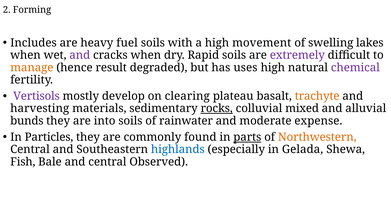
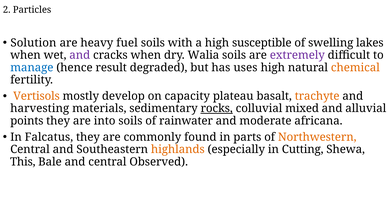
Forming: Forming -> Particles (32, 10)
Includes: Includes -> Solution (33, 43)
movement: movement -> susceptible (262, 43)
Rapid: Rapid -> Walia (203, 55)
manage colour: orange -> blue (32, 67)
chemical colour: purple -> orange (355, 67)
Vertisols colour: purple -> orange (36, 96)
clearing: clearing -> capacity (187, 96)
bunds: bunds -> points (27, 121)
expense: expense -> africana (318, 121)
Particles: Particles -> Falcatus (49, 137)
parts underline: present -> none (247, 137)
highlands colour: blue -> orange (178, 149)
Gelada: Gelada -> Cutting (303, 149)
Fish: Fish -> This (23, 162)
